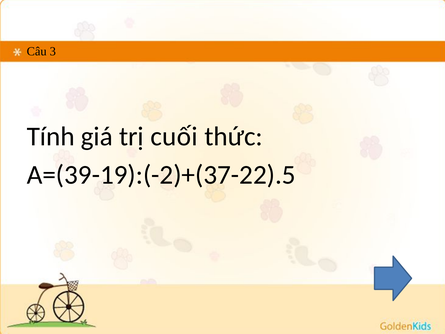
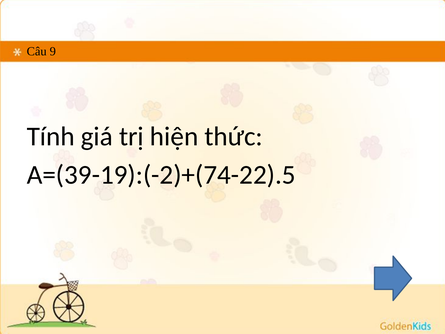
3: 3 -> 9 (53, 51)
cuối: cuối -> hiện (174, 136)
A=(39-19):(-2)+(37-22).5: A=(39-19):(-2)+(37-22).5 -> A=(39-19):(-2)+(74-22).5 (161, 175)
